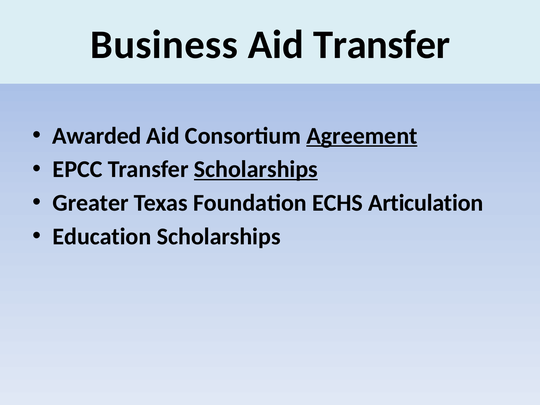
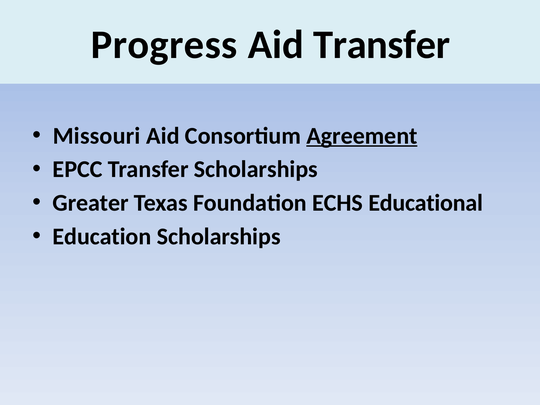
Business: Business -> Progress (164, 45)
Awarded: Awarded -> Missouri (97, 136)
Scholarships underline: present -> none (256, 169)
Articulation: Articulation -> Educational (426, 203)
